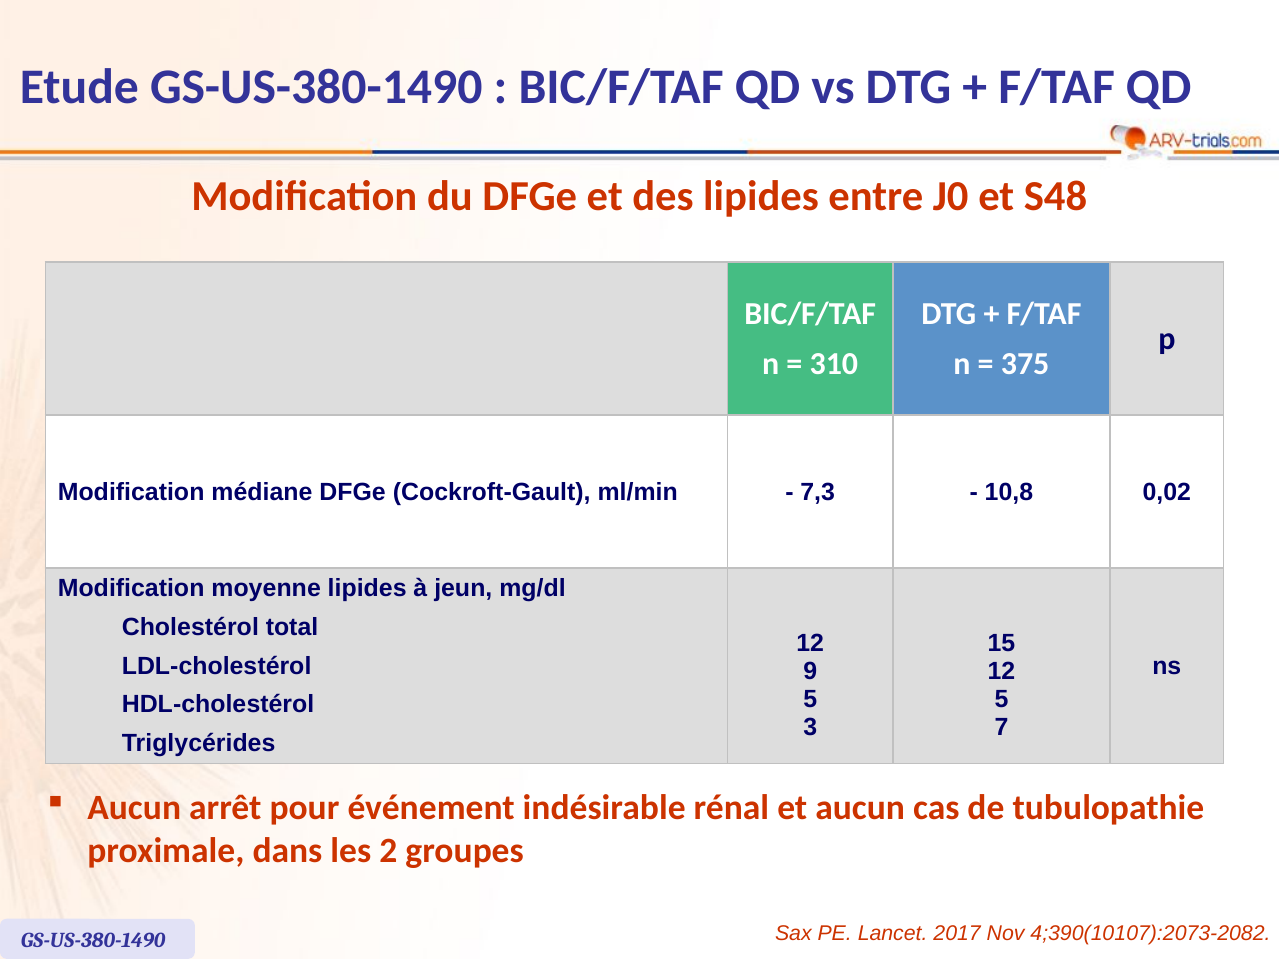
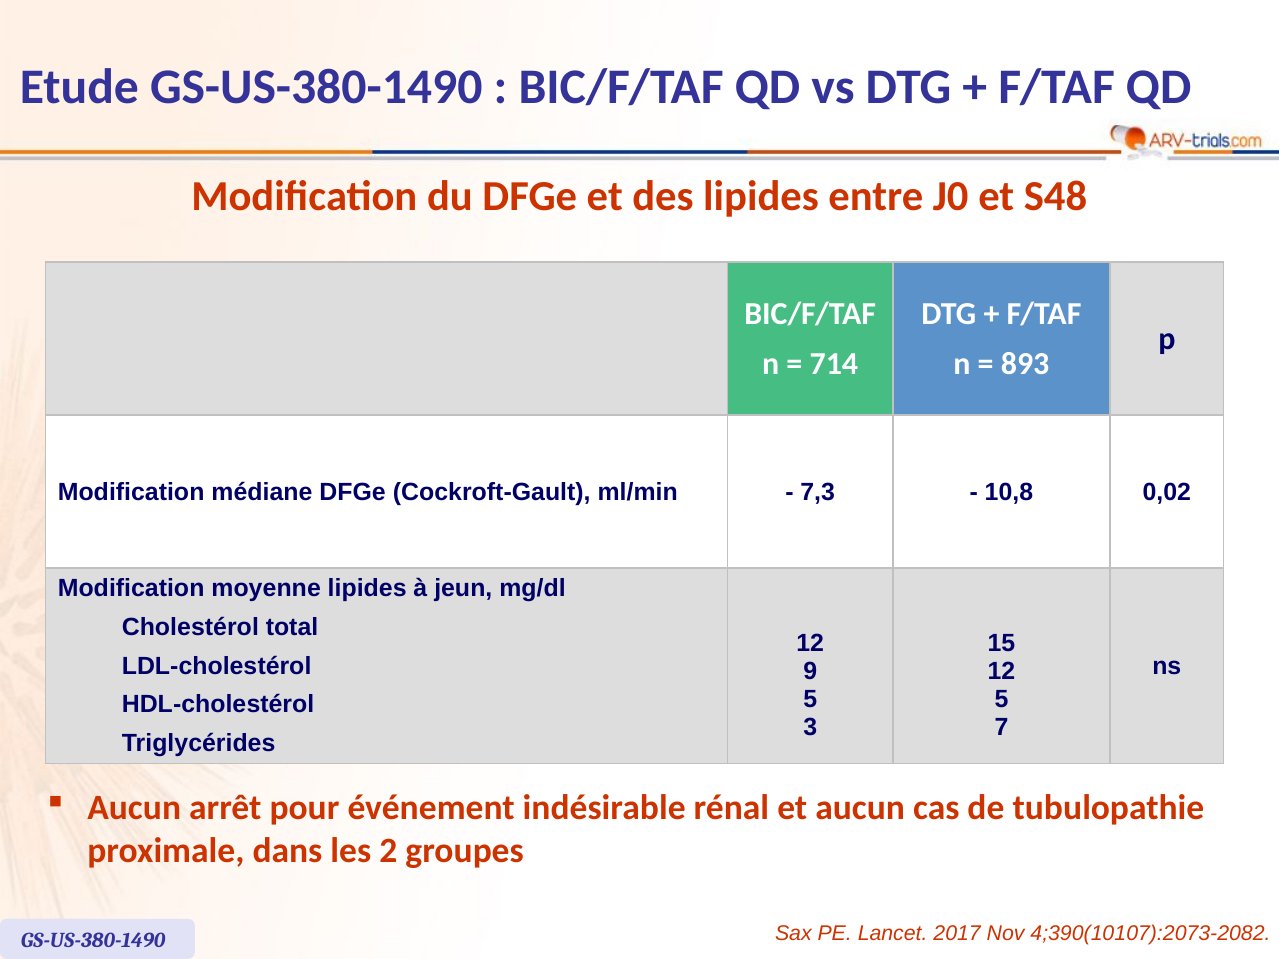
310: 310 -> 714 (834, 364)
375: 375 -> 893 (1025, 364)
